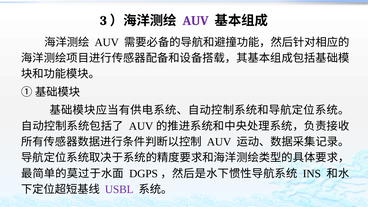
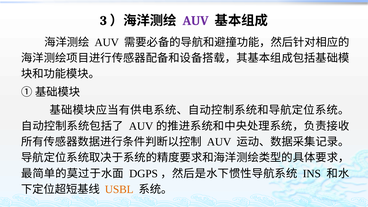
USBL colour: purple -> orange (119, 189)
